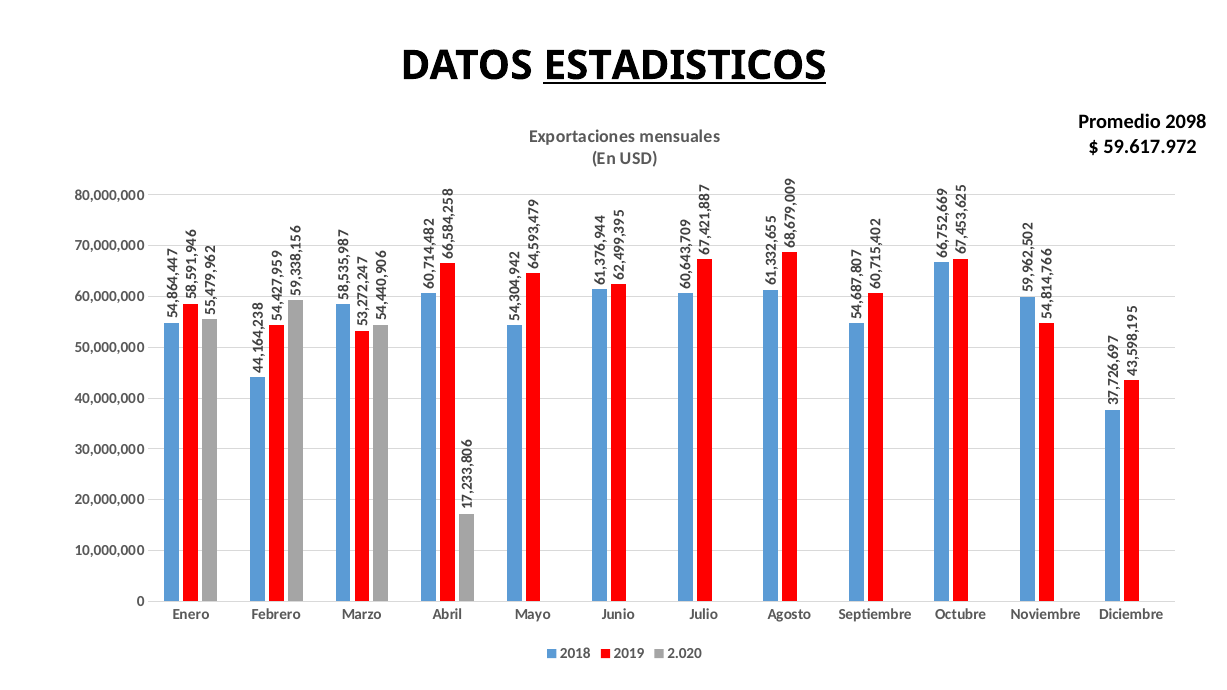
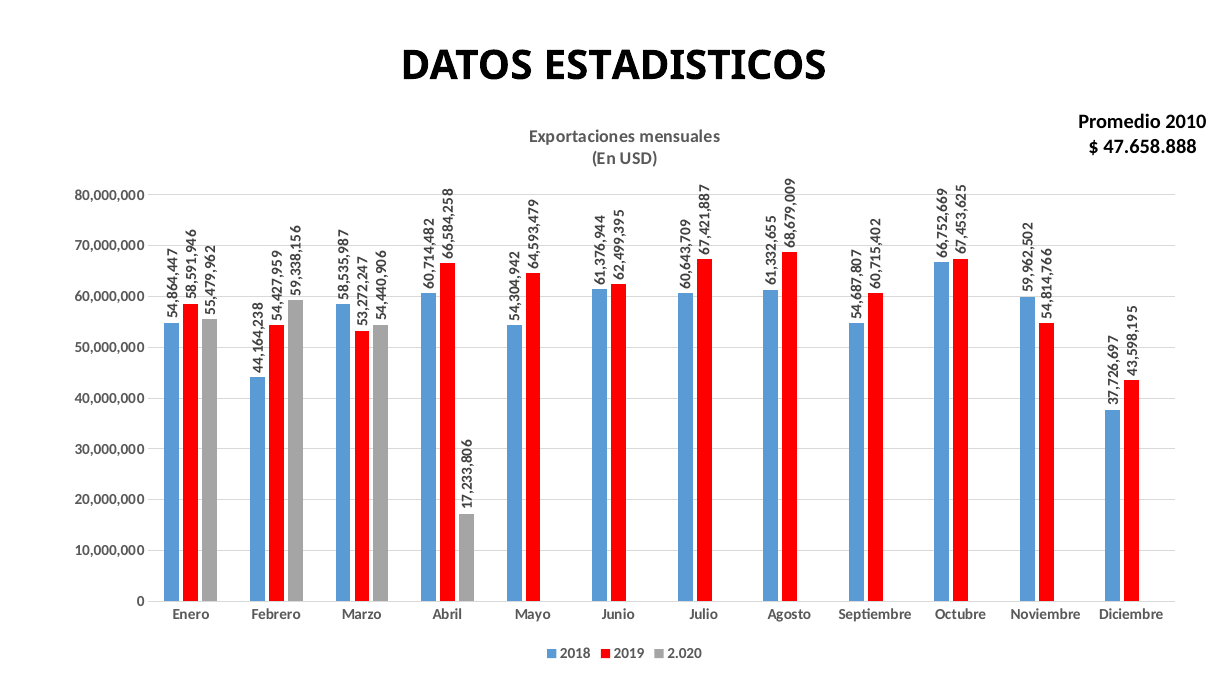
ESTADISTICOS underline: present -> none (685, 66)
2098: 2098 -> 2010 (1186, 122)
59.617.972: 59.617.972 -> 47.658.888 (1150, 146)
